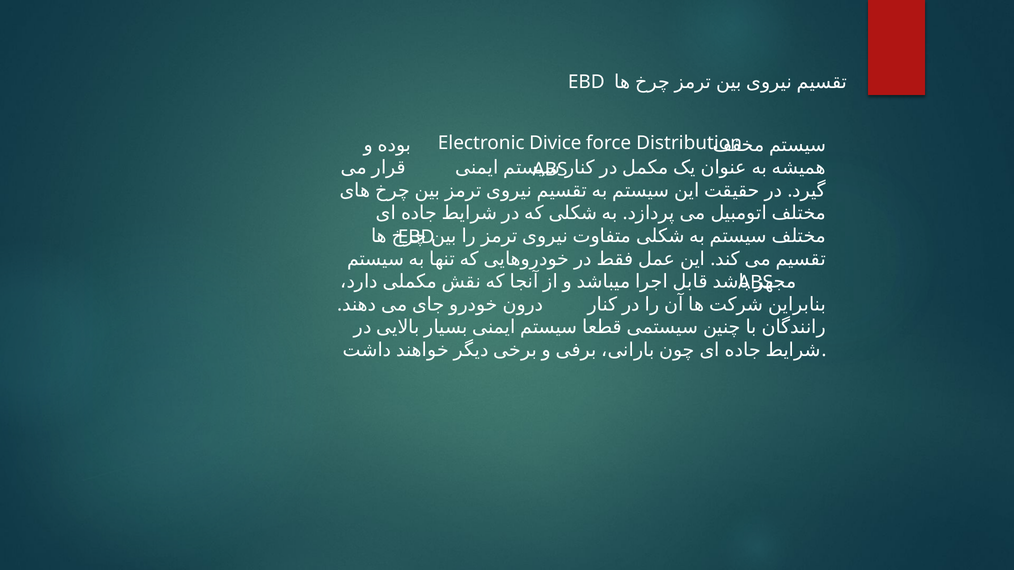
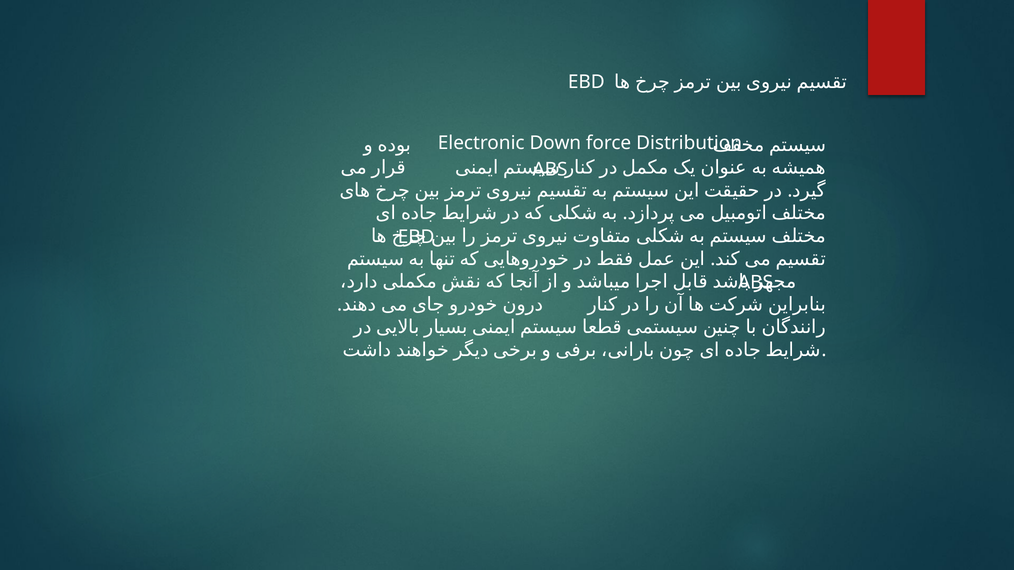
Divice: Divice -> Down (555, 143)
